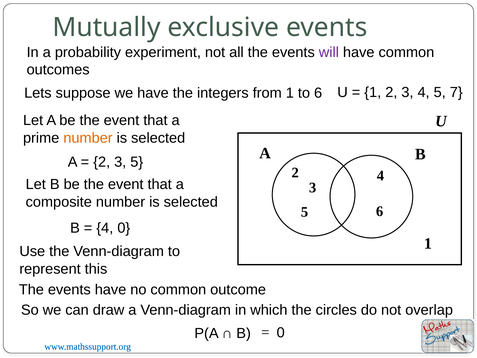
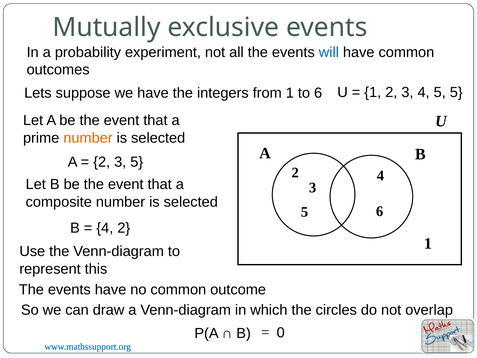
will colour: purple -> blue (329, 52)
5 7: 7 -> 5 (456, 92)
0: 0 -> 2 (124, 228)
